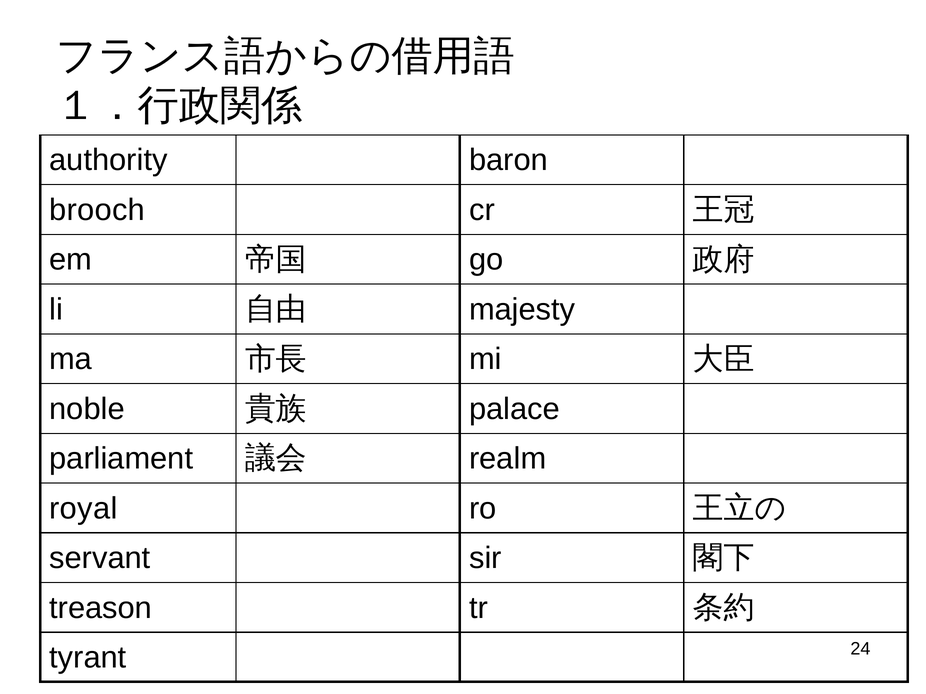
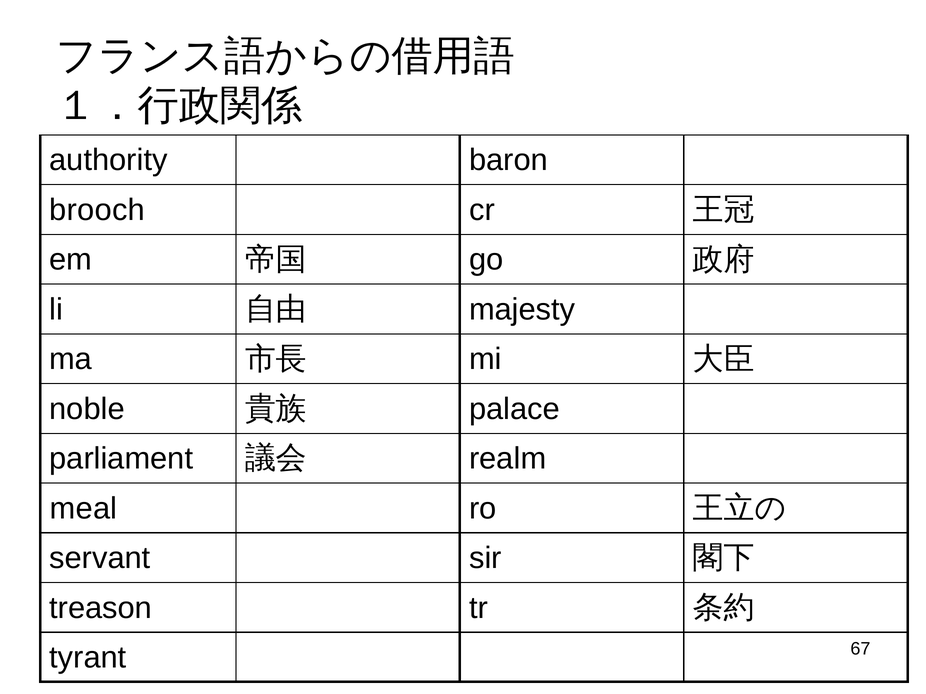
royal: royal -> meal (83, 509)
24: 24 -> 67 (860, 649)
